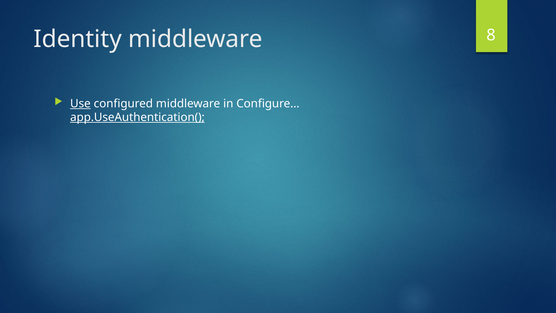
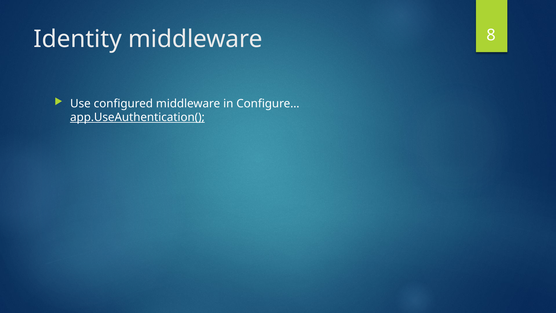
Use underline: present -> none (80, 103)
